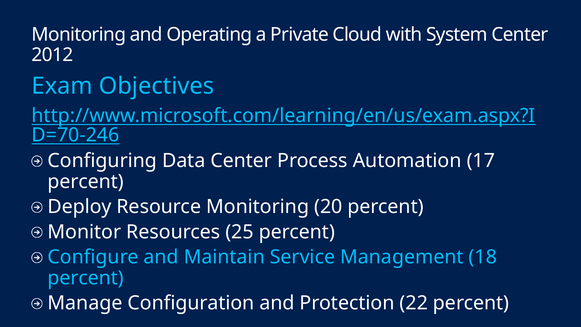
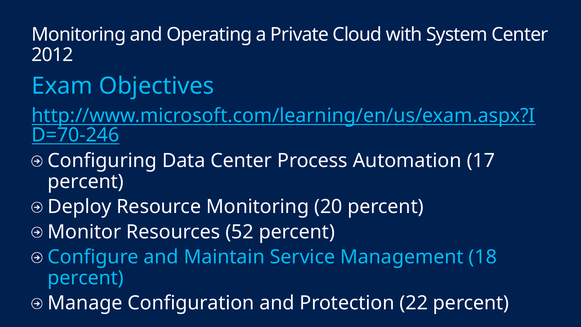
25: 25 -> 52 (240, 232)
